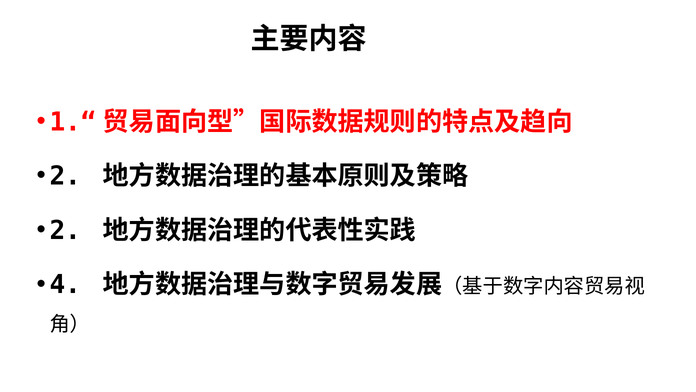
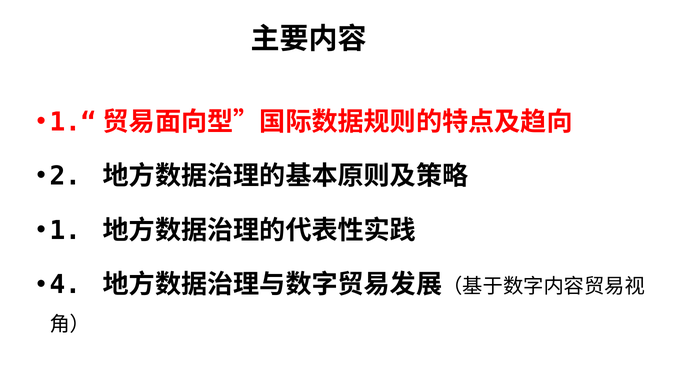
2: 2 -> 1 (65, 230)
